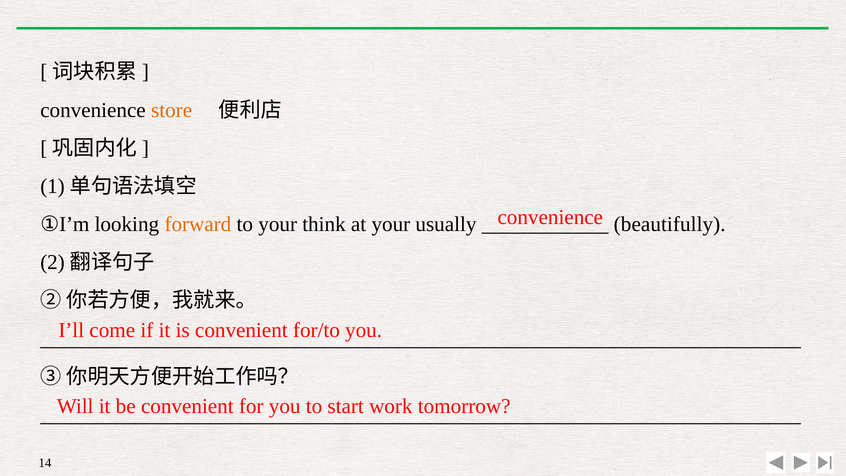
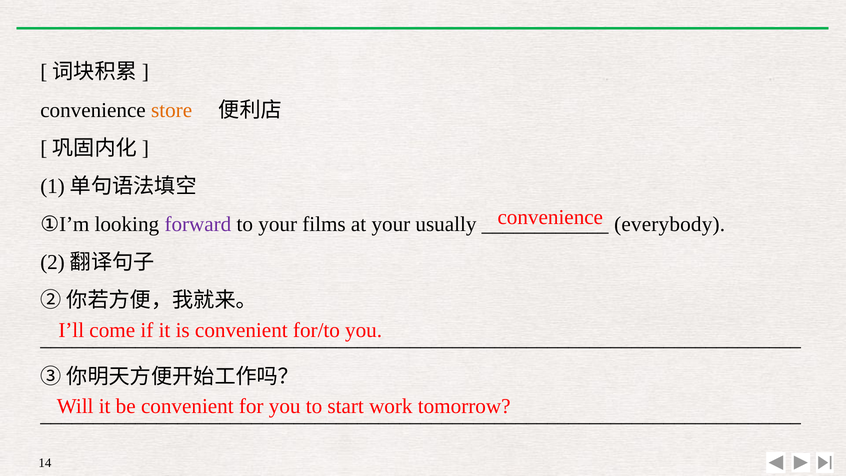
forward colour: orange -> purple (198, 224)
think: think -> films (324, 224)
beautifully: beautifully -> everybody (670, 224)
